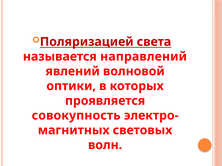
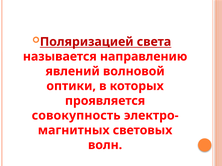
направлений: направлений -> направлению (144, 57)
